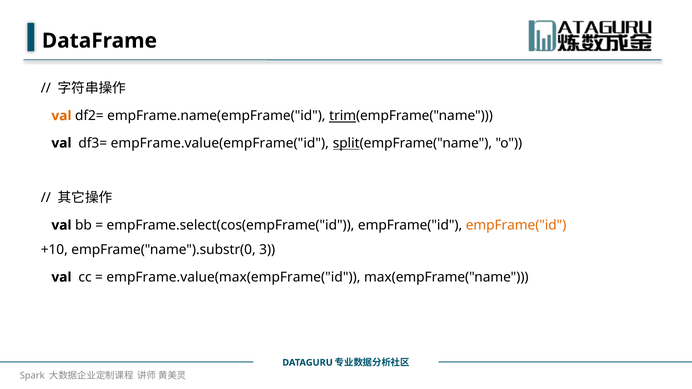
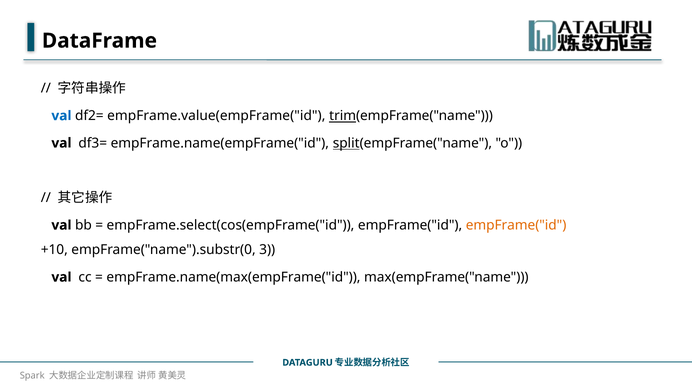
val colour: orange -> blue (61, 116)
empFrame.name(empFrame("id: empFrame.name(empFrame("id -> empFrame.value(empFrame("id (216, 116)
empFrame.value(empFrame("id: empFrame.value(empFrame("id -> empFrame.name(empFrame("id (220, 143)
empFrame.value(max(empFrame("id: empFrame.value(max(empFrame("id -> empFrame.name(max(empFrame("id (233, 277)
